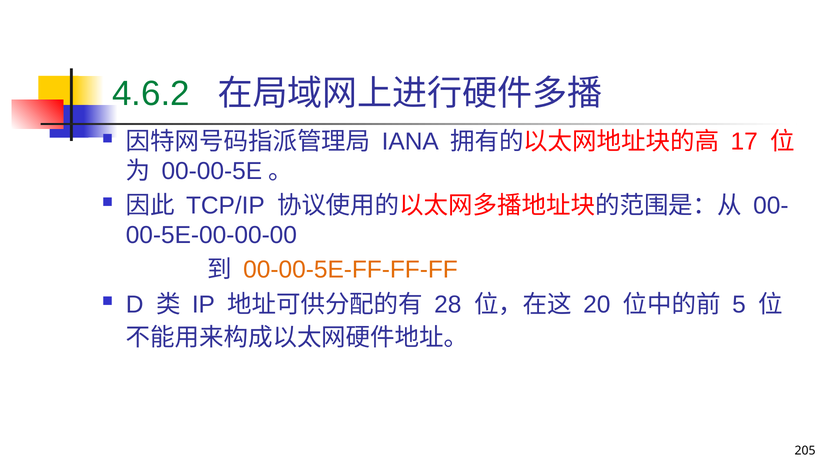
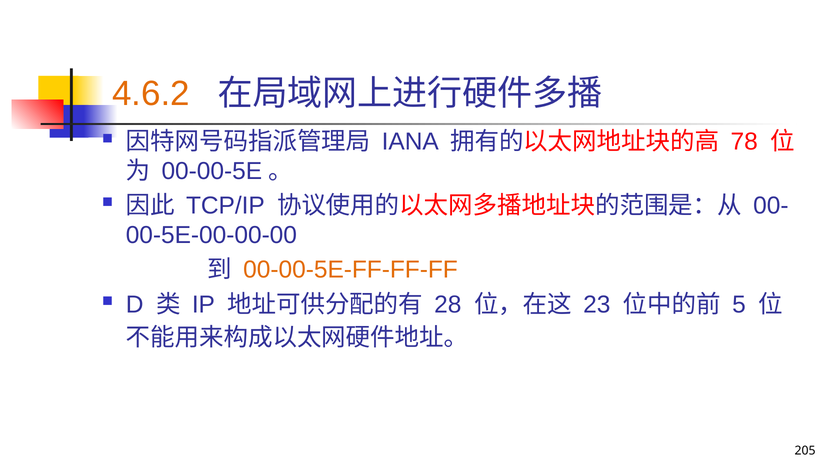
4.6.2 colour: green -> orange (151, 94)
17: 17 -> 78 (744, 142)
20: 20 -> 23 (597, 304)
